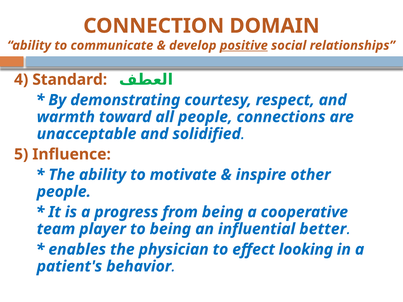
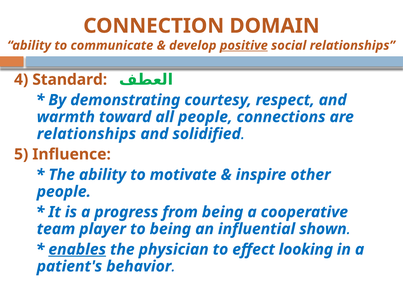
unacceptable: unacceptable -> relationships (86, 134)
better: better -> shown (323, 229)
enables underline: none -> present (77, 250)
